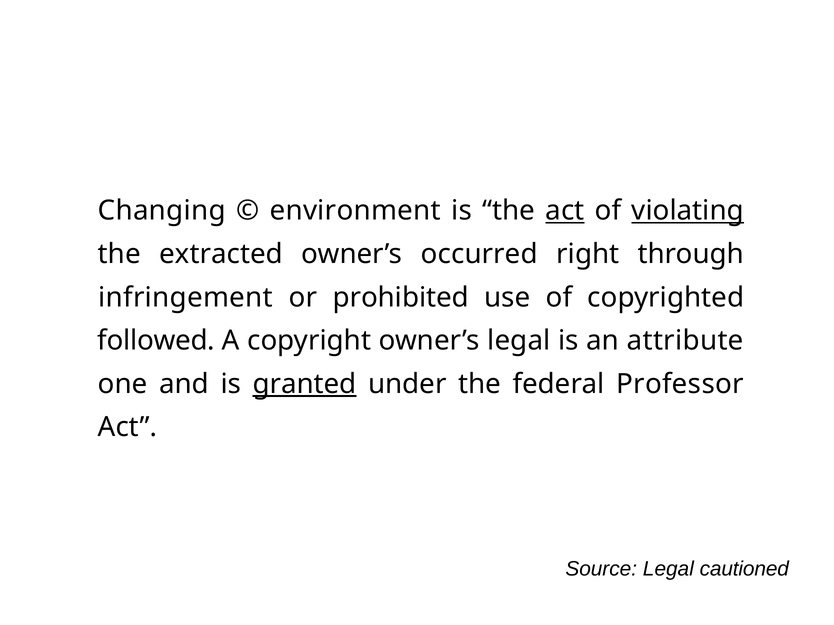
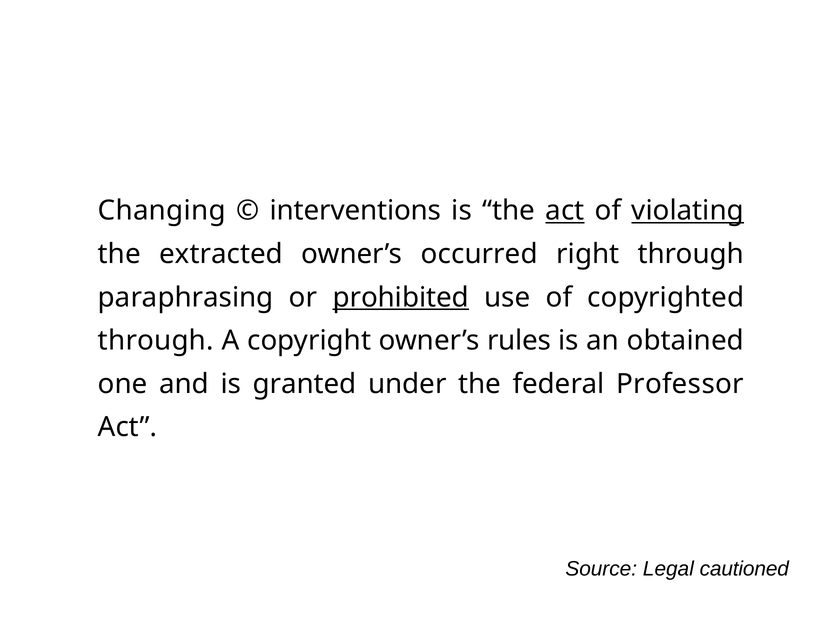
environment: environment -> interventions (355, 211)
infringement: infringement -> paraphrasing (186, 298)
prohibited underline: none -> present (401, 298)
followed: followed -> through (156, 341)
owner’s legal: legal -> rules (519, 341)
attribute: attribute -> obtained (685, 341)
granted underline: present -> none (305, 384)
